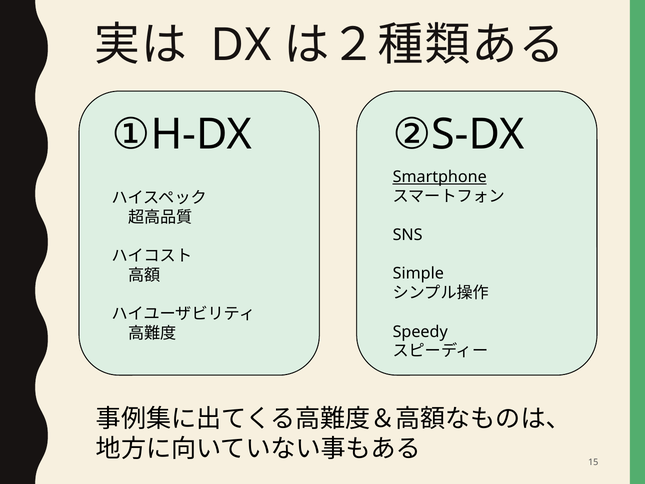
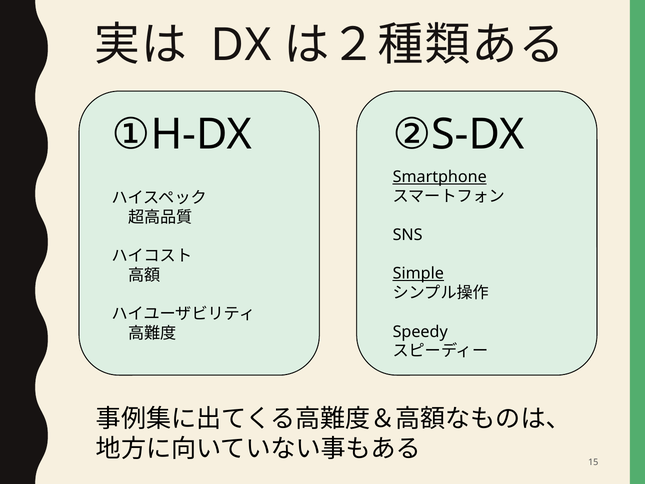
Simple underline: none -> present (418, 274)
